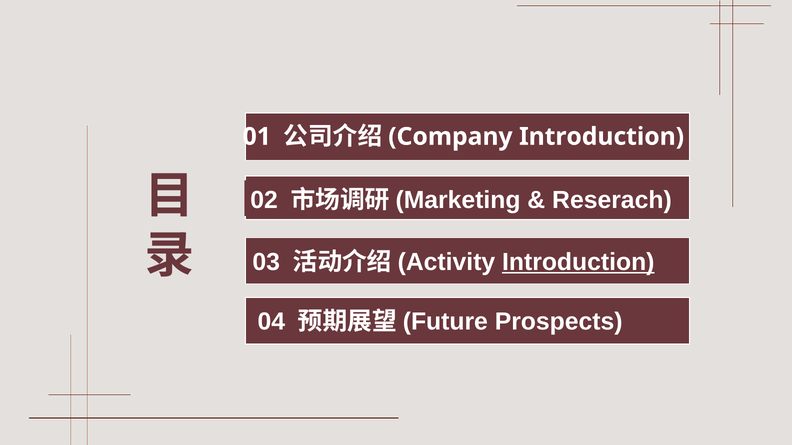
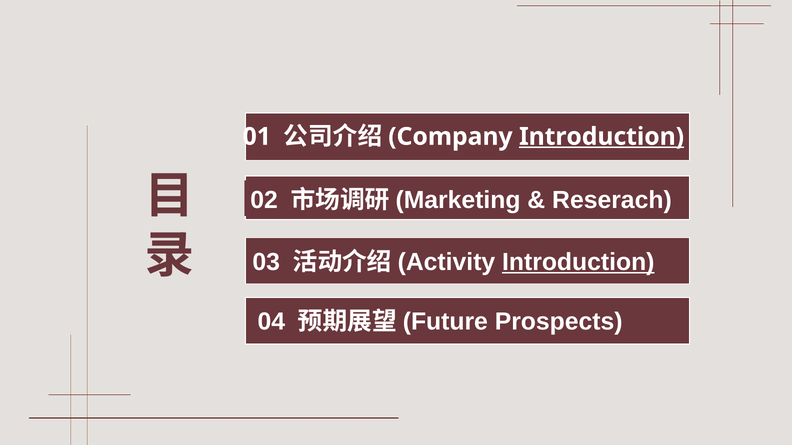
Introduction underline: none -> present (602, 137)
